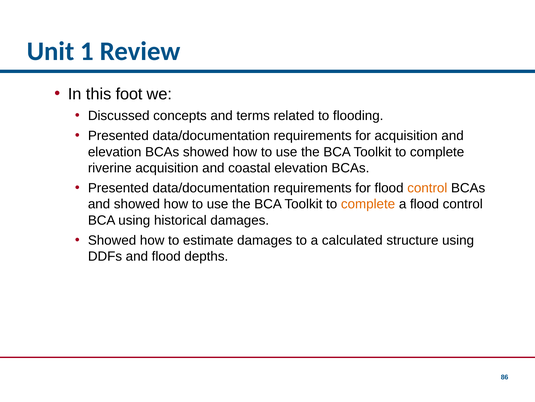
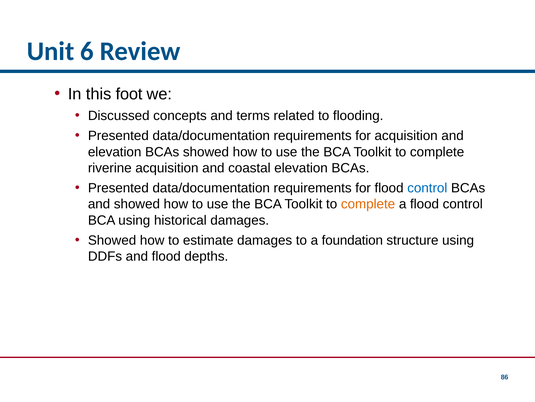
1: 1 -> 6 (87, 51)
control colour: orange -> blue (427, 188)
calculated: calculated -> foundation (352, 240)
